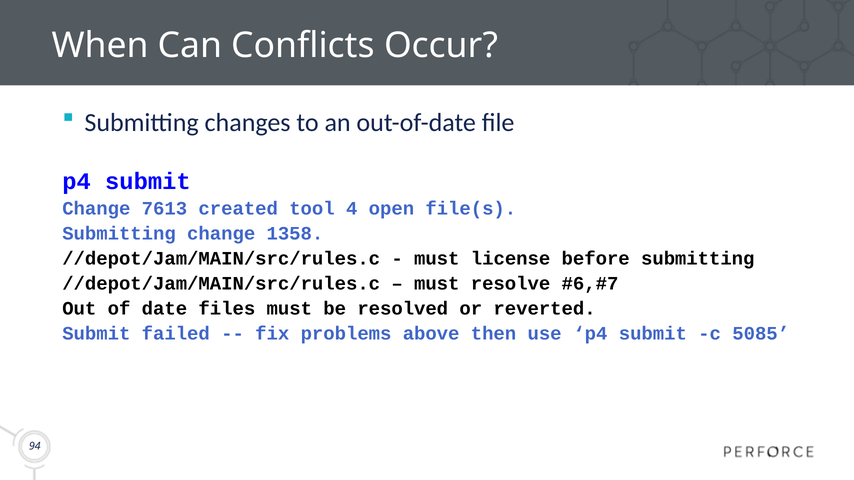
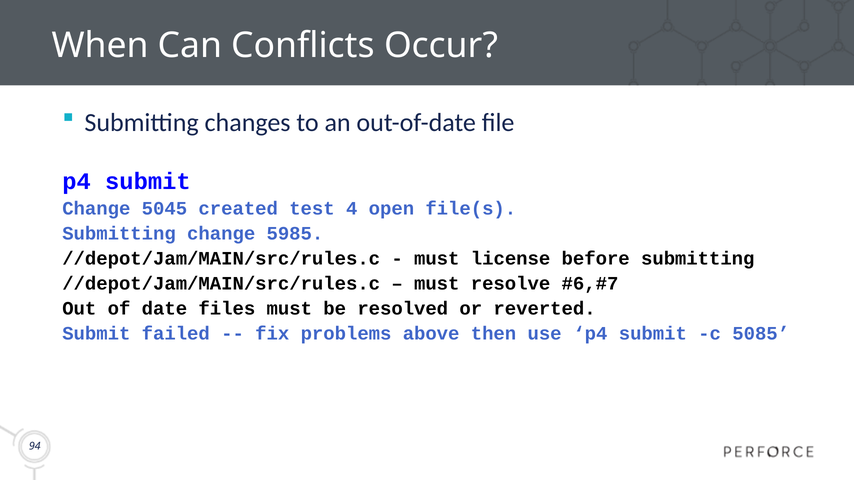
7613: 7613 -> 5045 (164, 209)
tool: tool -> test (312, 209)
1358: 1358 -> 5985 (295, 234)
